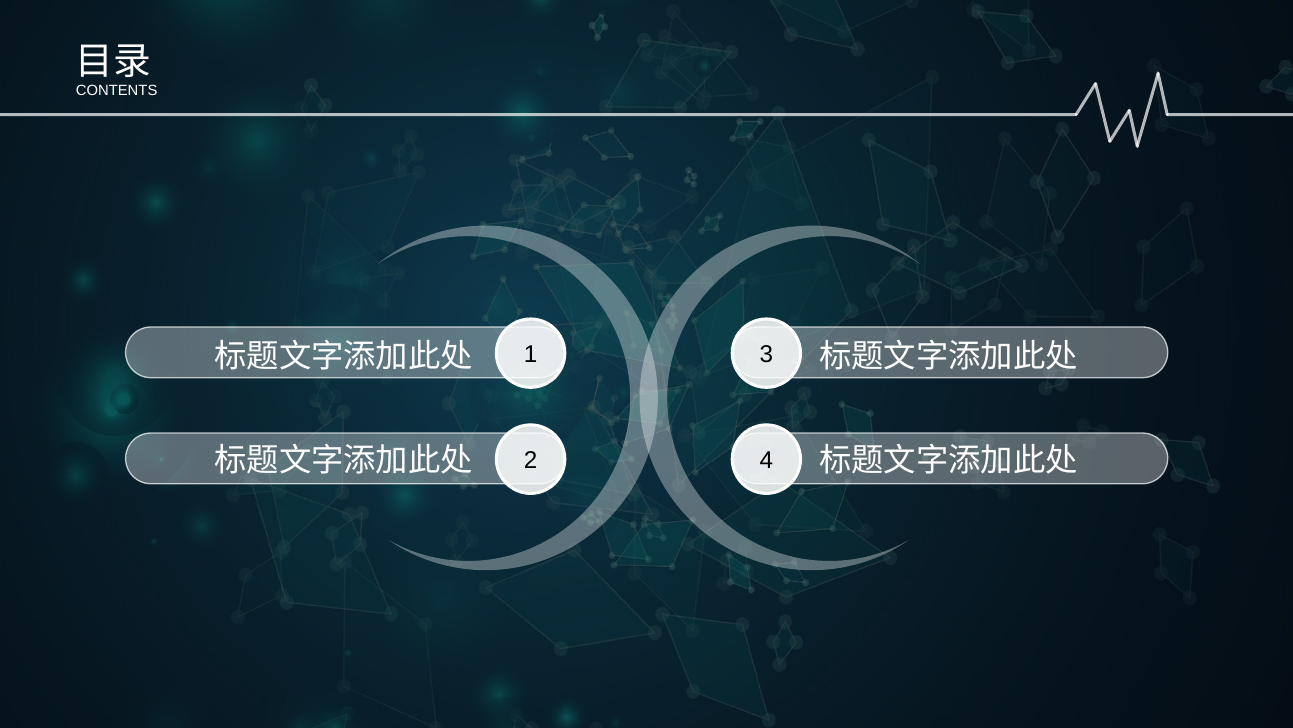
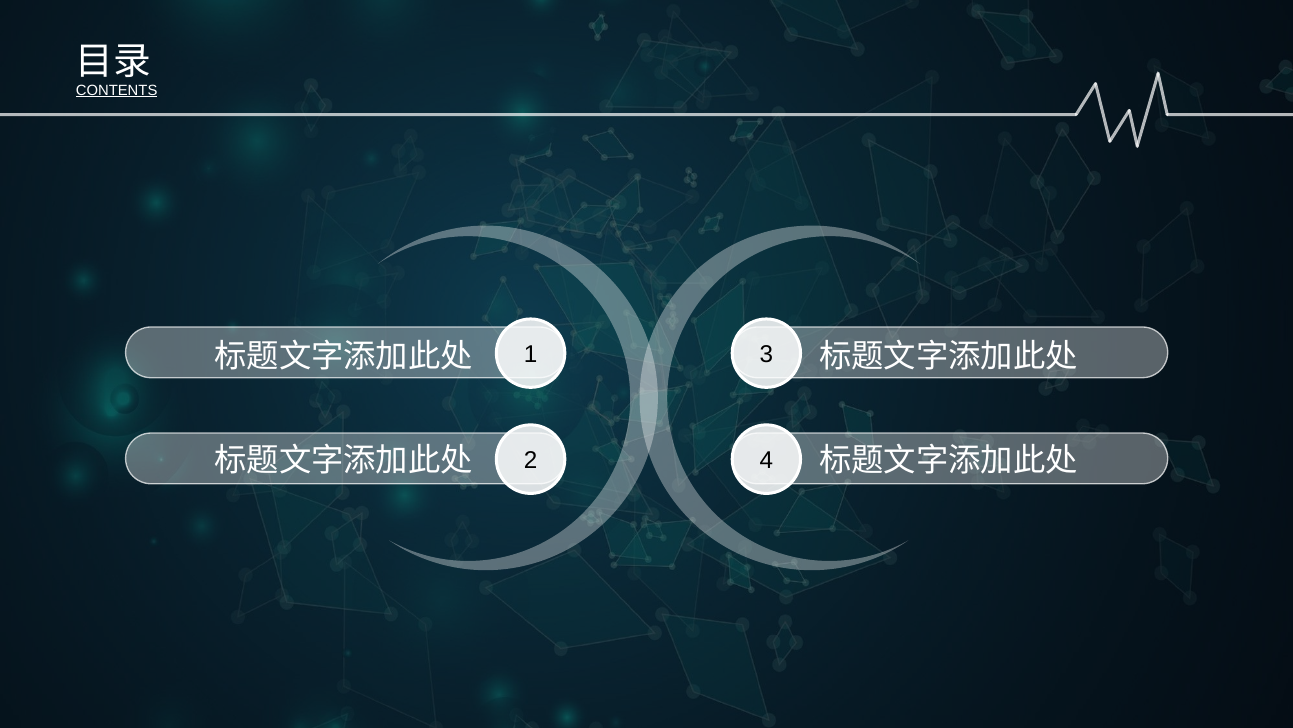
CONTENTS underline: none -> present (117, 90)
